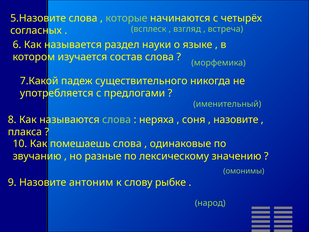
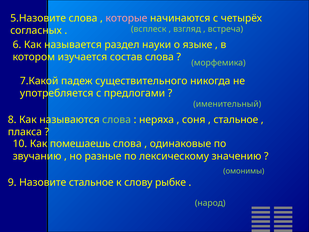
которые colour: light green -> pink (126, 18)
назовите: назовите -> стальное (236, 119)
Назовите антоним: антоним -> стальное (91, 182)
